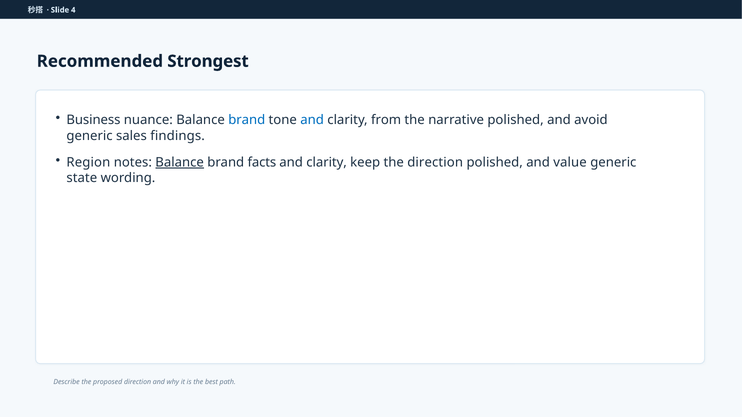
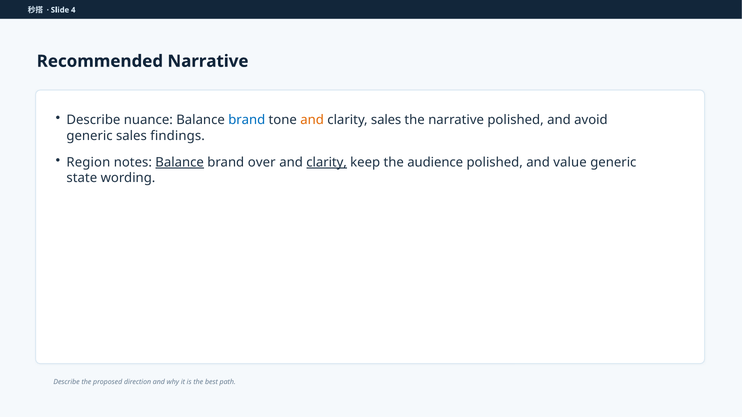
Recommended Strongest: Strongest -> Narrative (208, 61)
Business: Business -> Describe (93, 120)
and colour: blue -> orange (312, 120)
clarity from: from -> sales (386, 120)
facts: facts -> over (262, 162)
clarity underline: none -> present (327, 162)
the direction: direction -> audience (435, 162)
